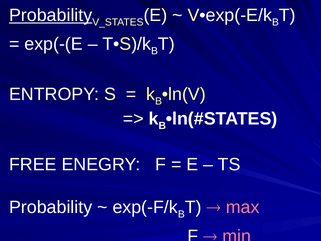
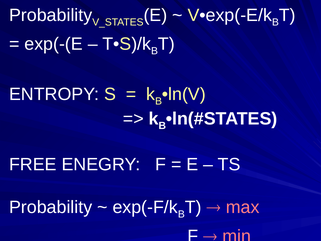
Probability underline: present -> none (51, 15)
